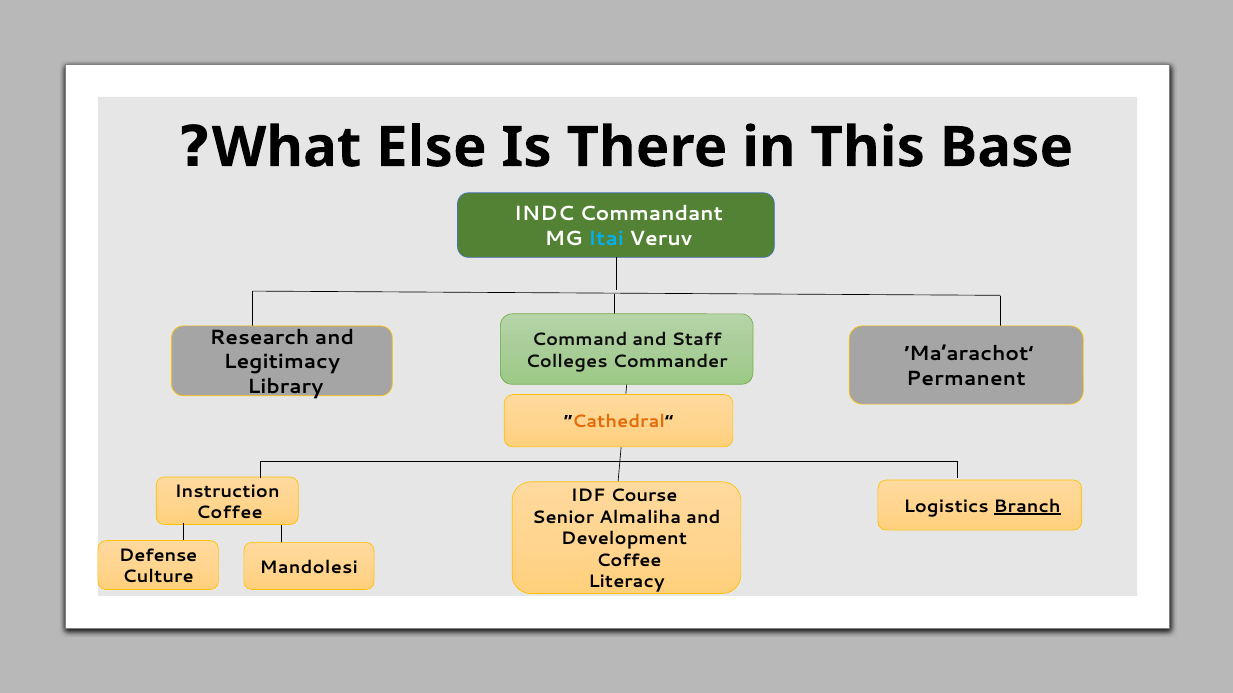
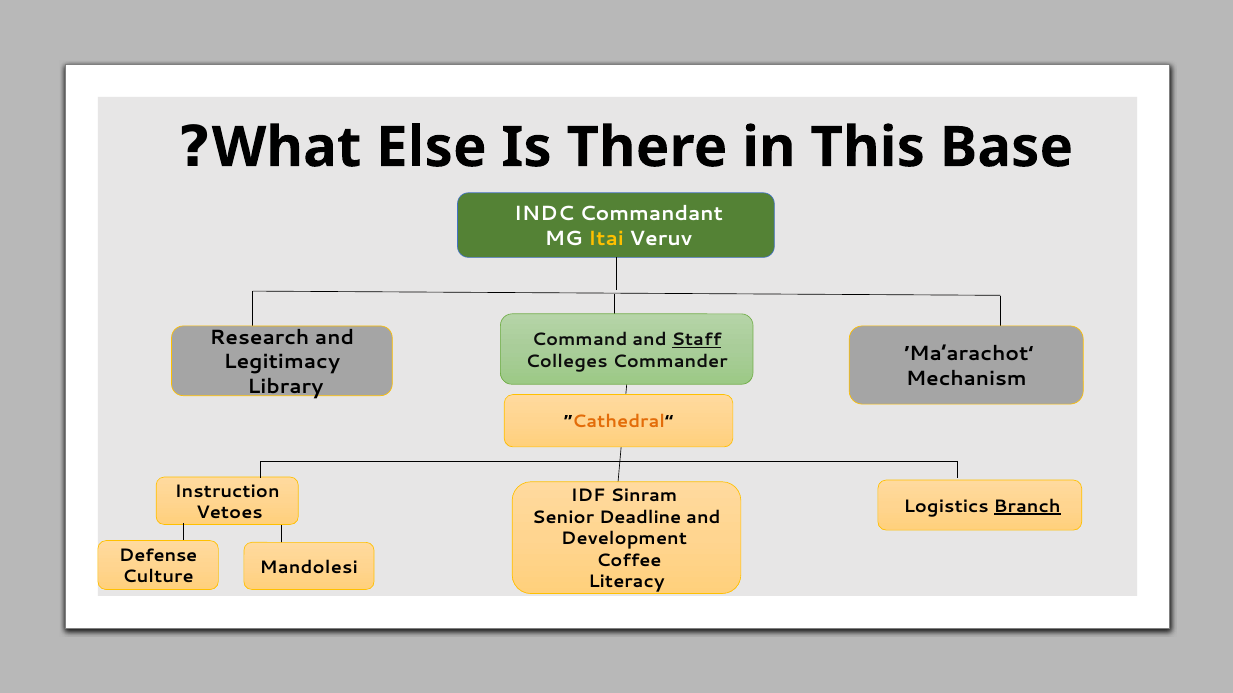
Itai colour: light blue -> yellow (606, 239)
Staff underline: none -> present (696, 340)
Permanent: Permanent -> Mechanism (966, 379)
Course: Course -> Sinram (644, 496)
Coffee: Coffee -> Vetoes (229, 513)
Almaliha: Almaliha -> Deadline (640, 518)
